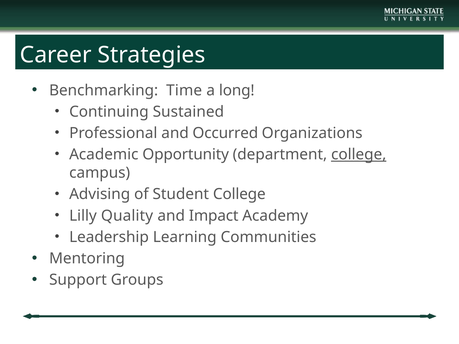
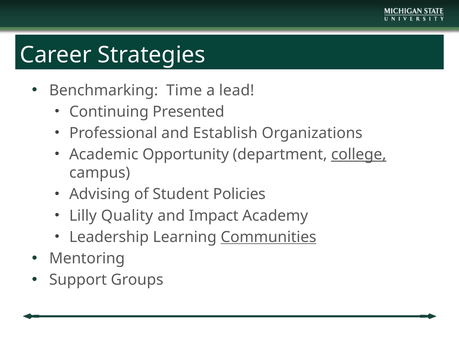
long: long -> lead (237, 90)
Sustained: Sustained -> Presented (188, 112)
Occurred: Occurred -> Establish (225, 133)
Student College: College -> Policies (239, 194)
Communities underline: none -> present (268, 237)
